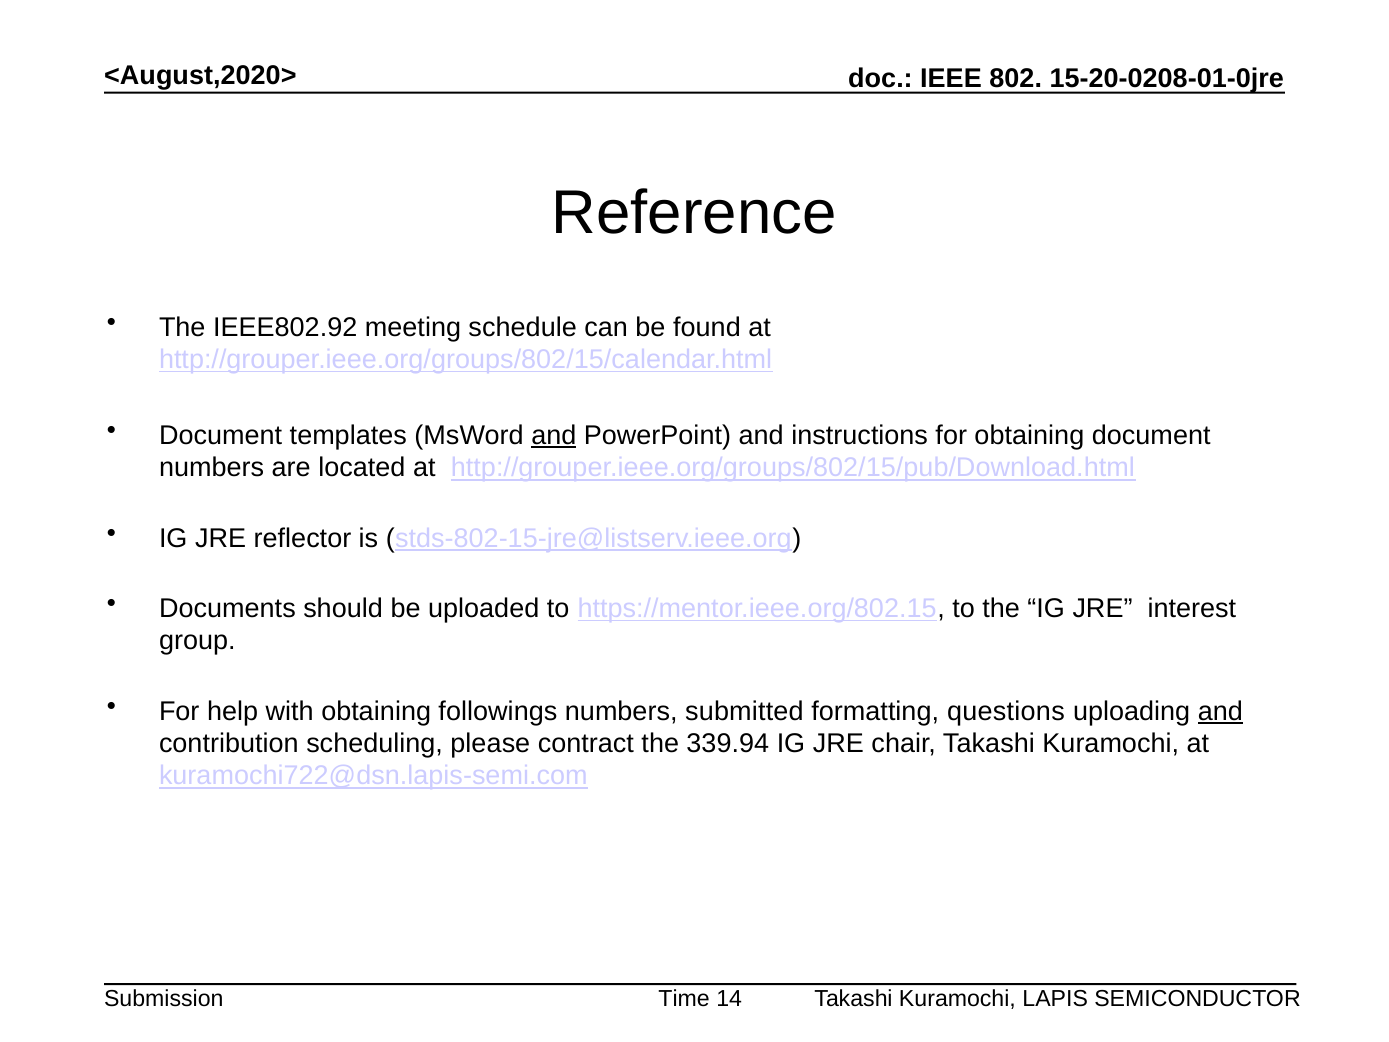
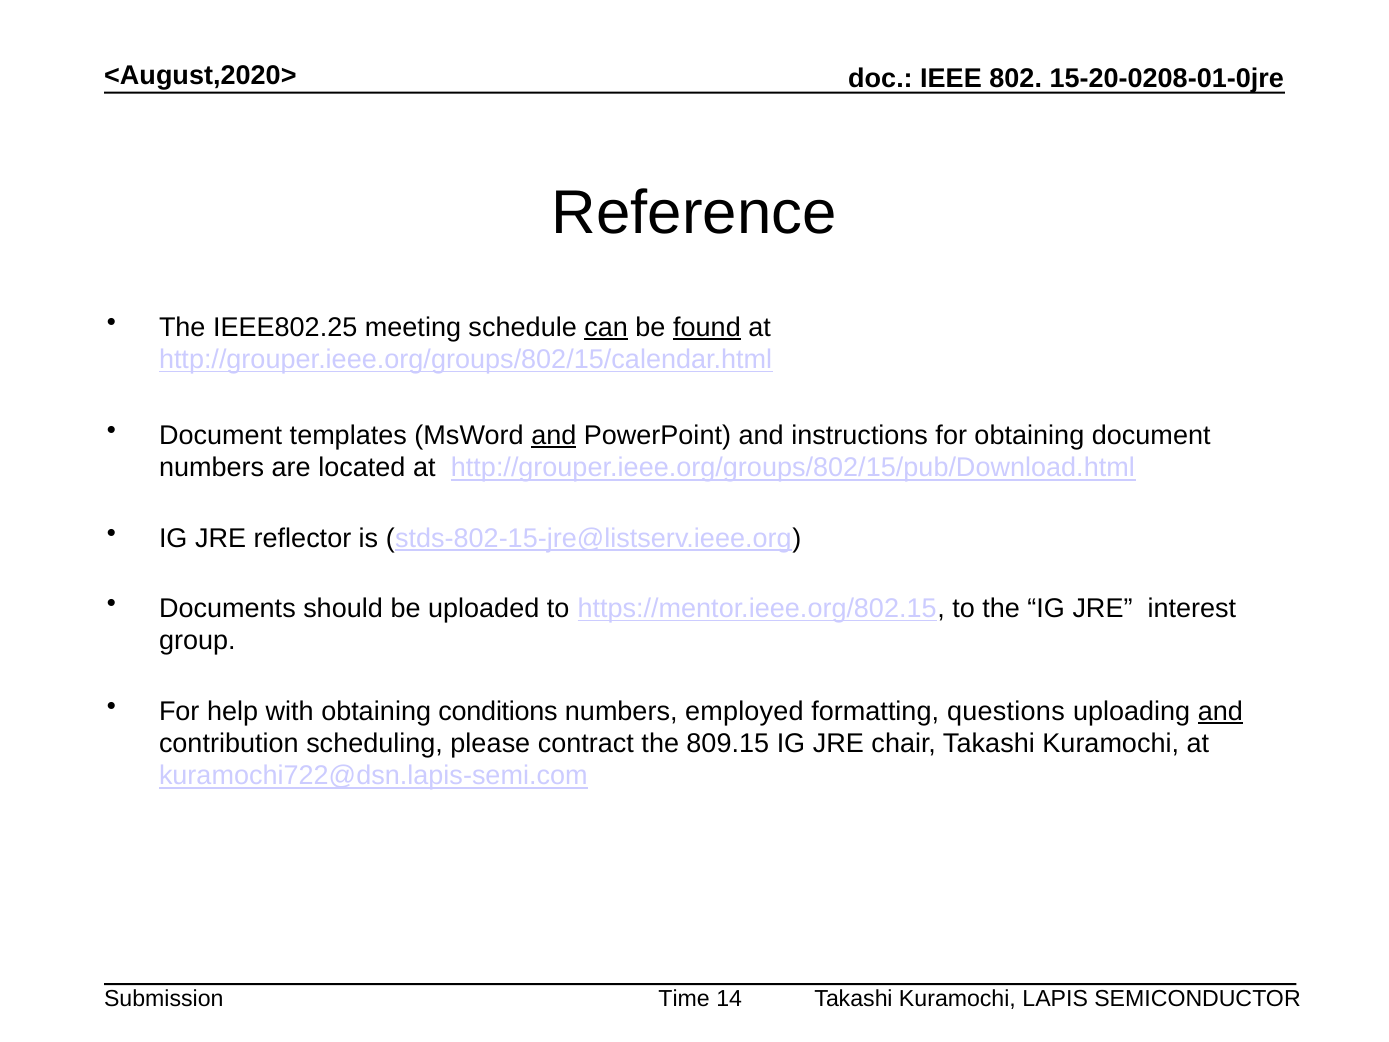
IEEE802.92: IEEE802.92 -> IEEE802.25 (285, 327)
can underline: none -> present (606, 327)
found underline: none -> present (707, 327)
followings: followings -> conditions (498, 711)
submitted: submitted -> employed (744, 711)
339.94: 339.94 -> 809.15 (728, 743)
